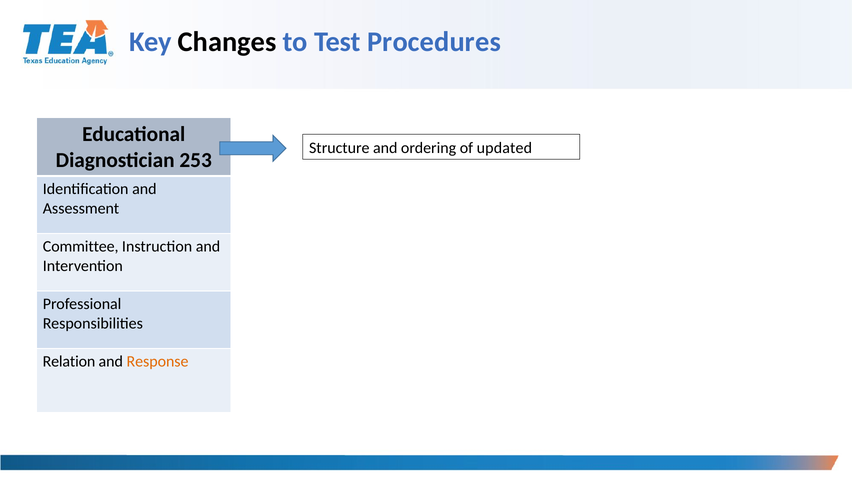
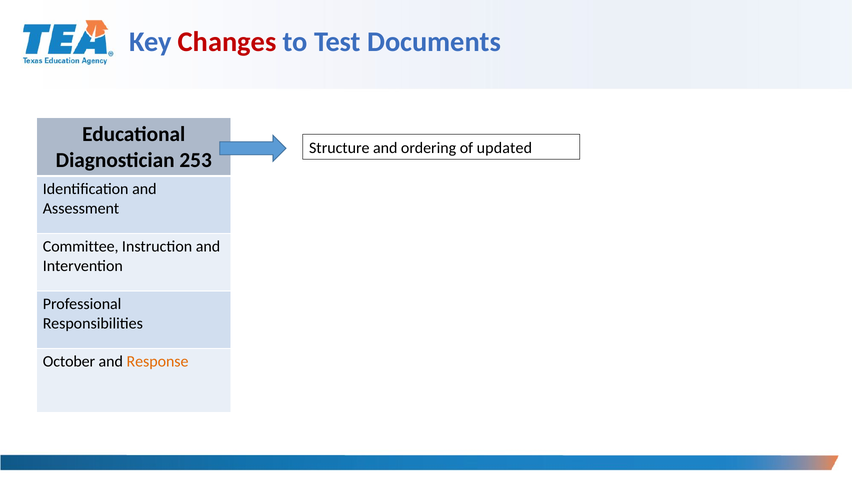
Changes colour: black -> red (227, 42)
Procedures: Procedures -> Documents (434, 42)
Relation: Relation -> October (69, 362)
